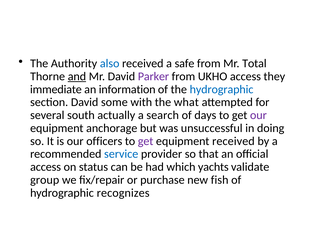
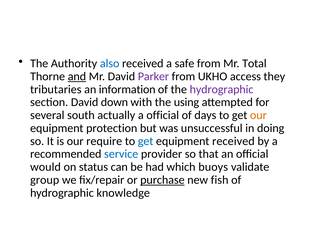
immediate: immediate -> tributaries (56, 90)
hydrographic colour: blue -> purple (222, 90)
some: some -> down (114, 103)
what: what -> using (186, 103)
a search: search -> official (163, 116)
our colour: purple -> orange (258, 116)
anchorage: anchorage -> protection (112, 129)
officers: officers -> require (104, 142)
get colour: purple -> blue (146, 142)
access: access -> would (45, 168)
yachts: yachts -> buoys (213, 168)
purchase underline: none -> present (162, 180)
recognizes: recognizes -> knowledge (123, 193)
